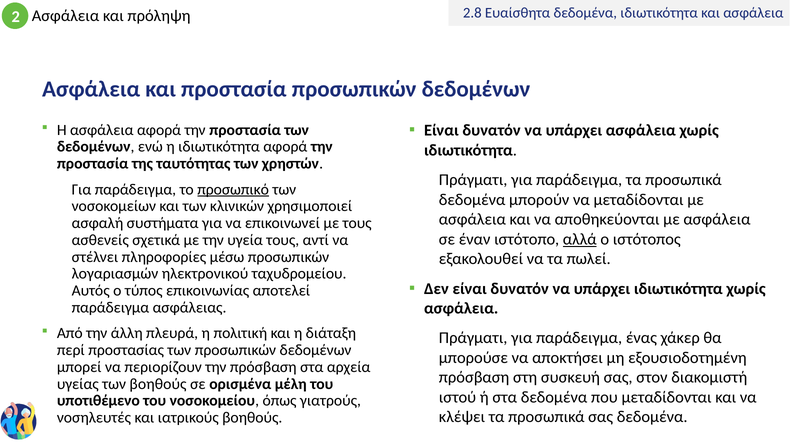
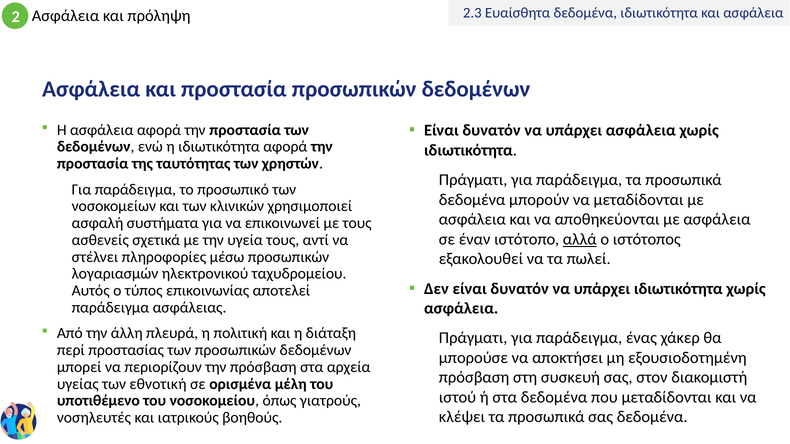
2.8: 2.8 -> 2.3 (472, 13)
προσωπικό underline: present -> none (233, 190)
των βοηθούς: βοηθούς -> εθνοτική (158, 384)
